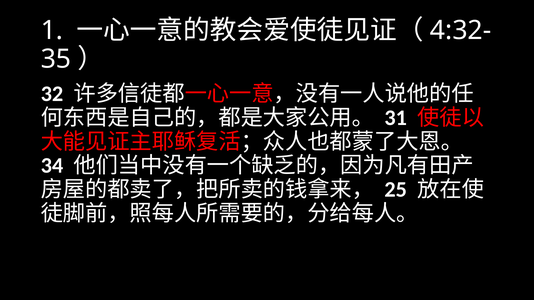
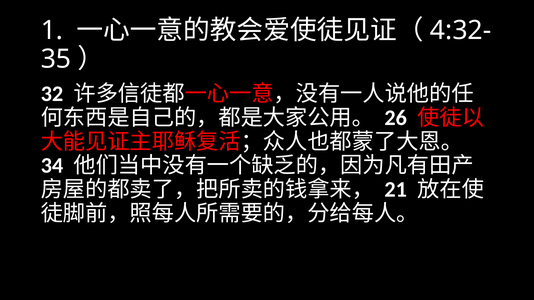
31: 31 -> 26 (396, 118)
25: 25 -> 21 (396, 190)
